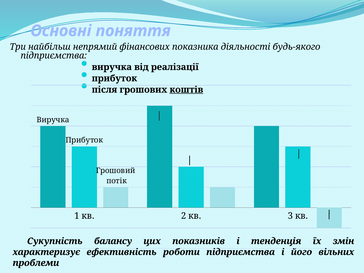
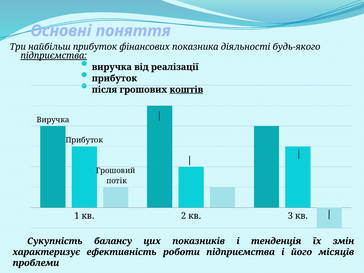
найбільш непрямий: непрямий -> прибуток (95, 47)
підприємства underline: none -> present (54, 56)
вільних: вільних -> місяців (336, 252)
